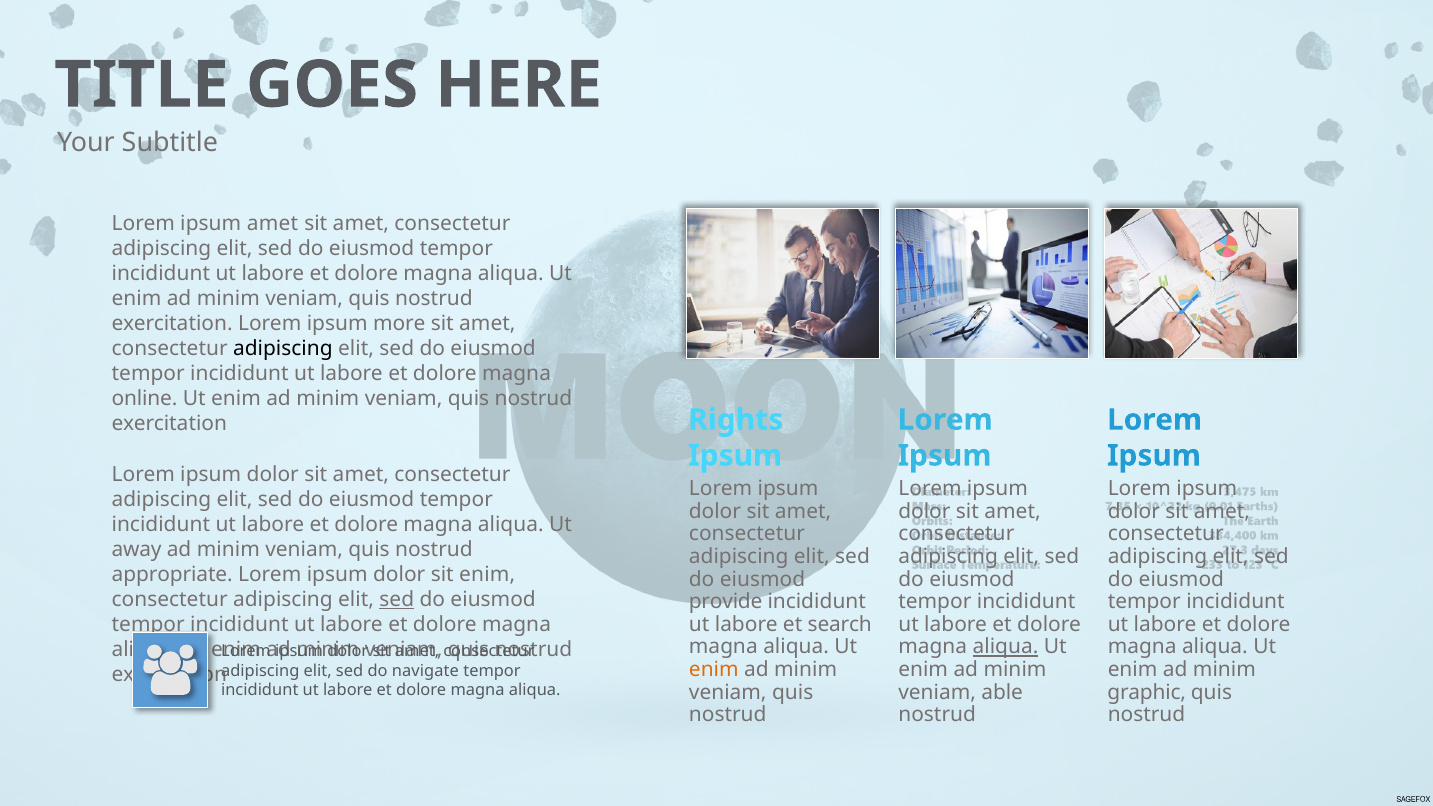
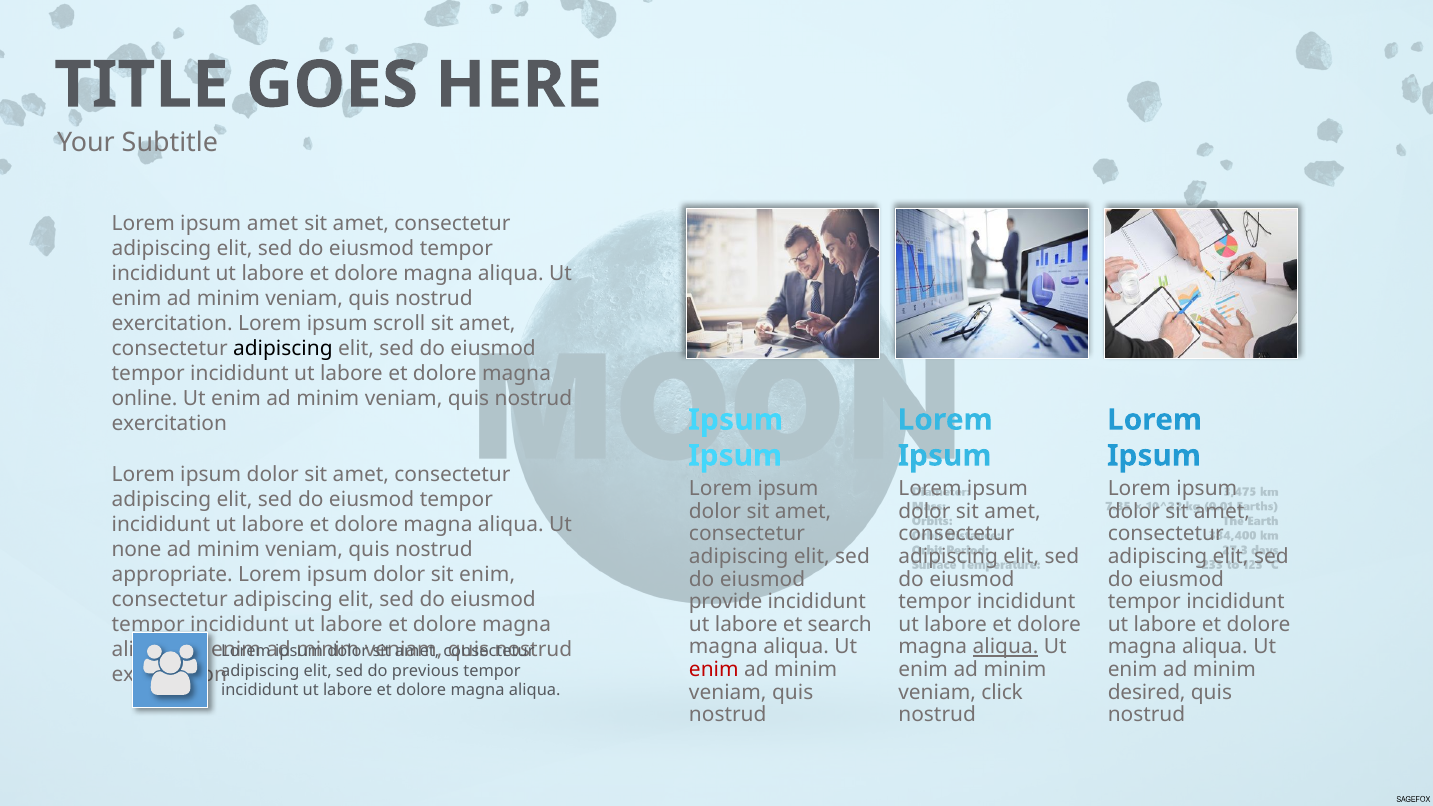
more: more -> scroll (399, 324)
Rights: Rights -> Ipsum (736, 420)
away: away -> none (137, 549)
sed underline: present -> none (397, 600)
enim colour: orange -> red (714, 670)
navigate: navigate -> previous (425, 671)
able: able -> click (1002, 692)
graphic: graphic -> desired (1147, 692)
